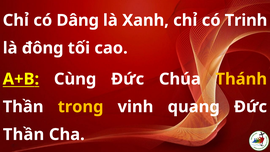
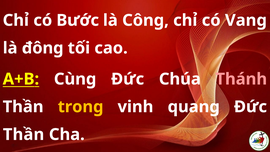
Dâng: Dâng -> Bước (78, 20)
Xanh: Xanh -> Công (145, 20)
Trinh: Trinh -> Vang (246, 20)
Thánh colour: yellow -> pink (241, 79)
